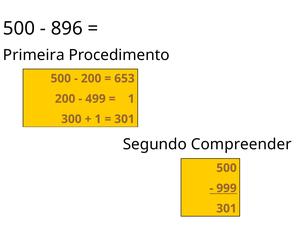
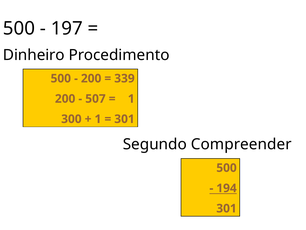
896: 896 -> 197 (67, 28)
Primeira: Primeira -> Dinheiro (34, 55)
653: 653 -> 339 (124, 78)
499: 499 -> 507 (95, 99)
999: 999 -> 194 (227, 188)
